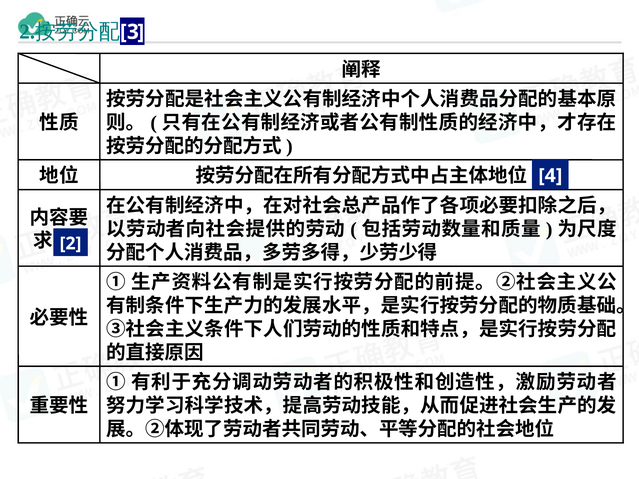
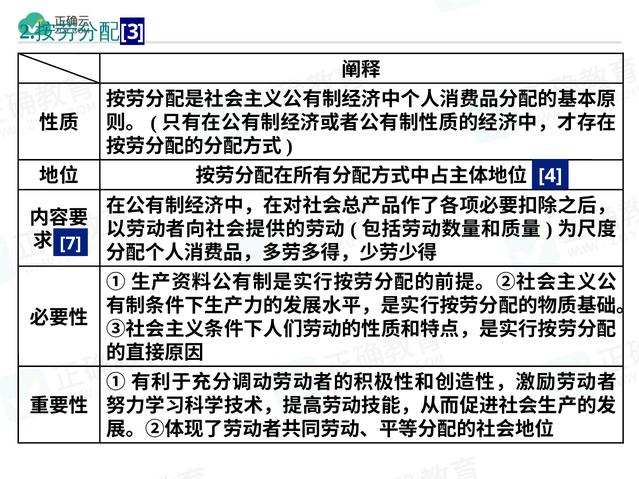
2: 2 -> 7 (71, 244)
